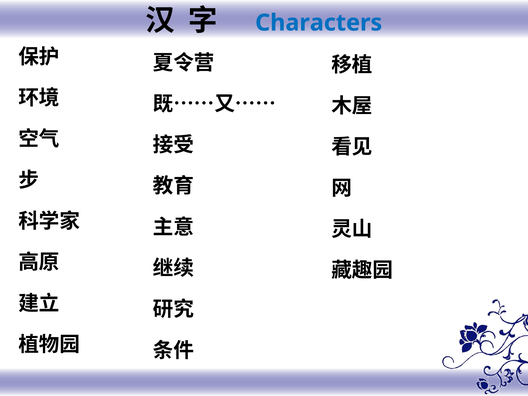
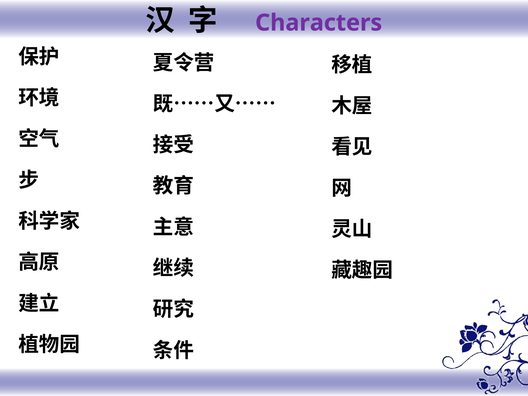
Characters colour: blue -> purple (319, 23)
